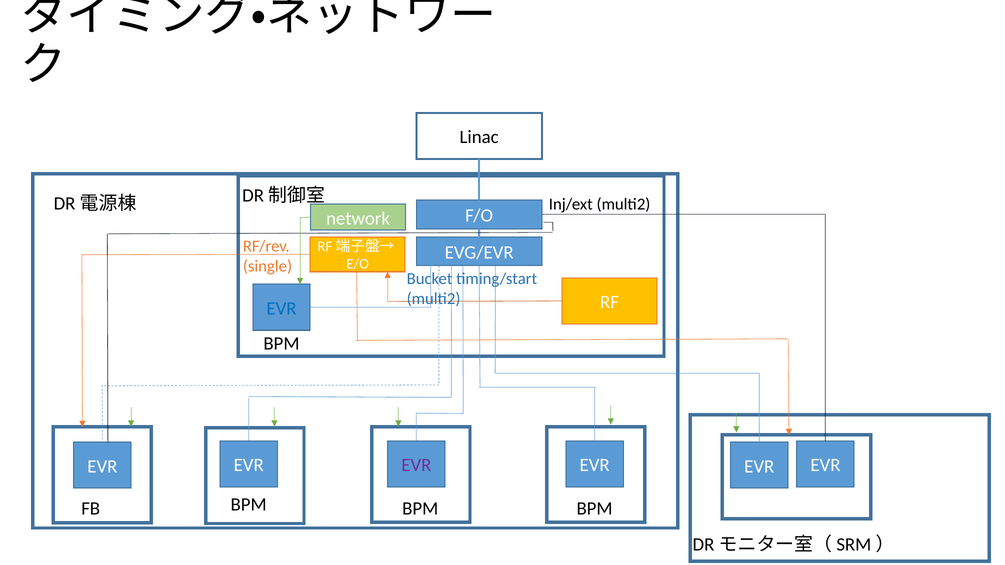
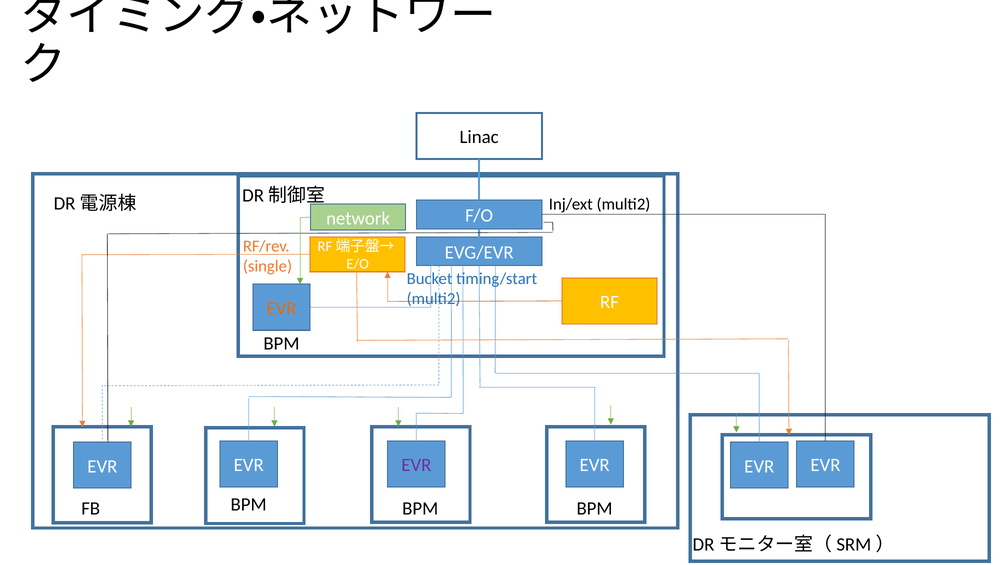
EVR colour: blue -> orange (282, 309)
